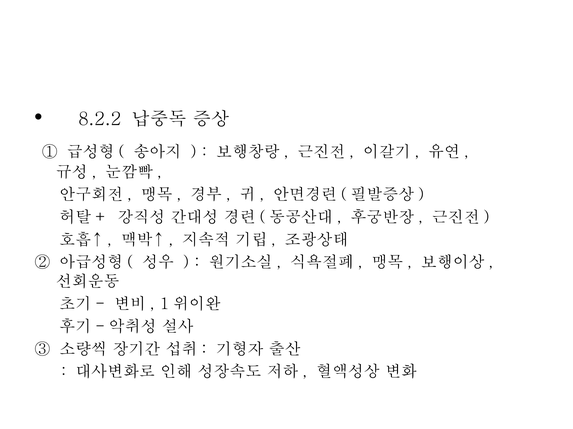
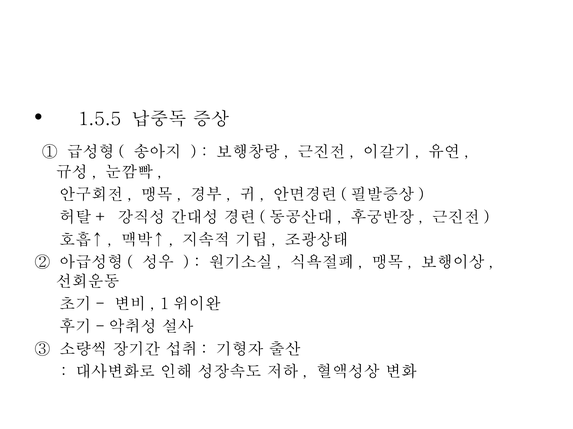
8.2.2: 8.2.2 -> 1.5.5 (100, 119)
